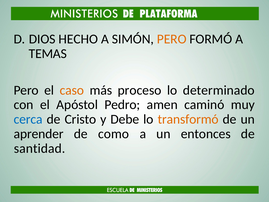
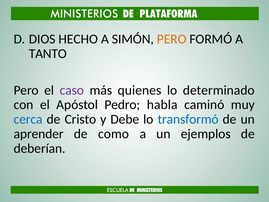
TEMAS: TEMAS -> TANTO (48, 54)
caso colour: orange -> purple (72, 90)
proceso: proceso -> quienes (140, 90)
amen: amen -> habla (162, 105)
transformó colour: orange -> blue (188, 119)
entonces: entonces -> ejemplos (206, 134)
santidad: santidad -> deberían (40, 148)
